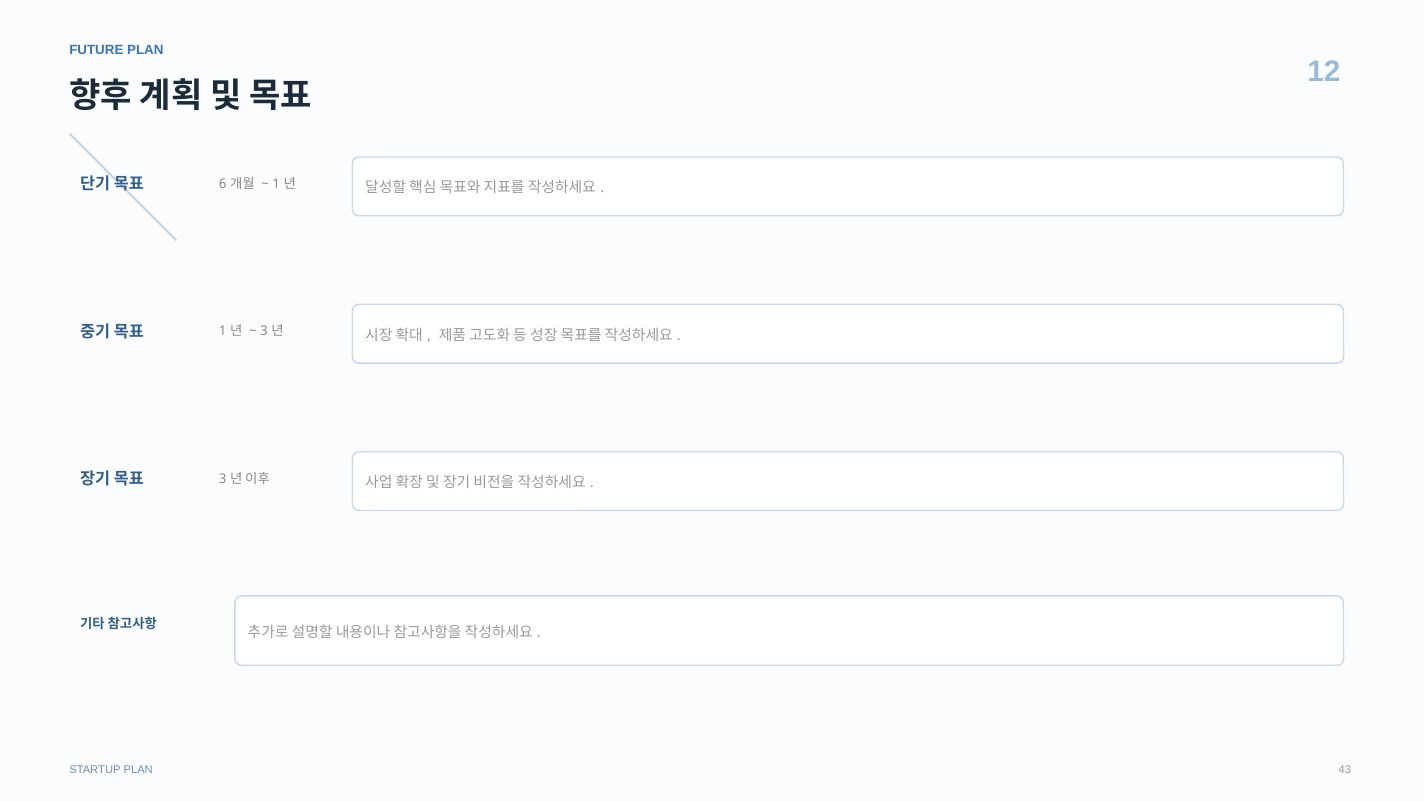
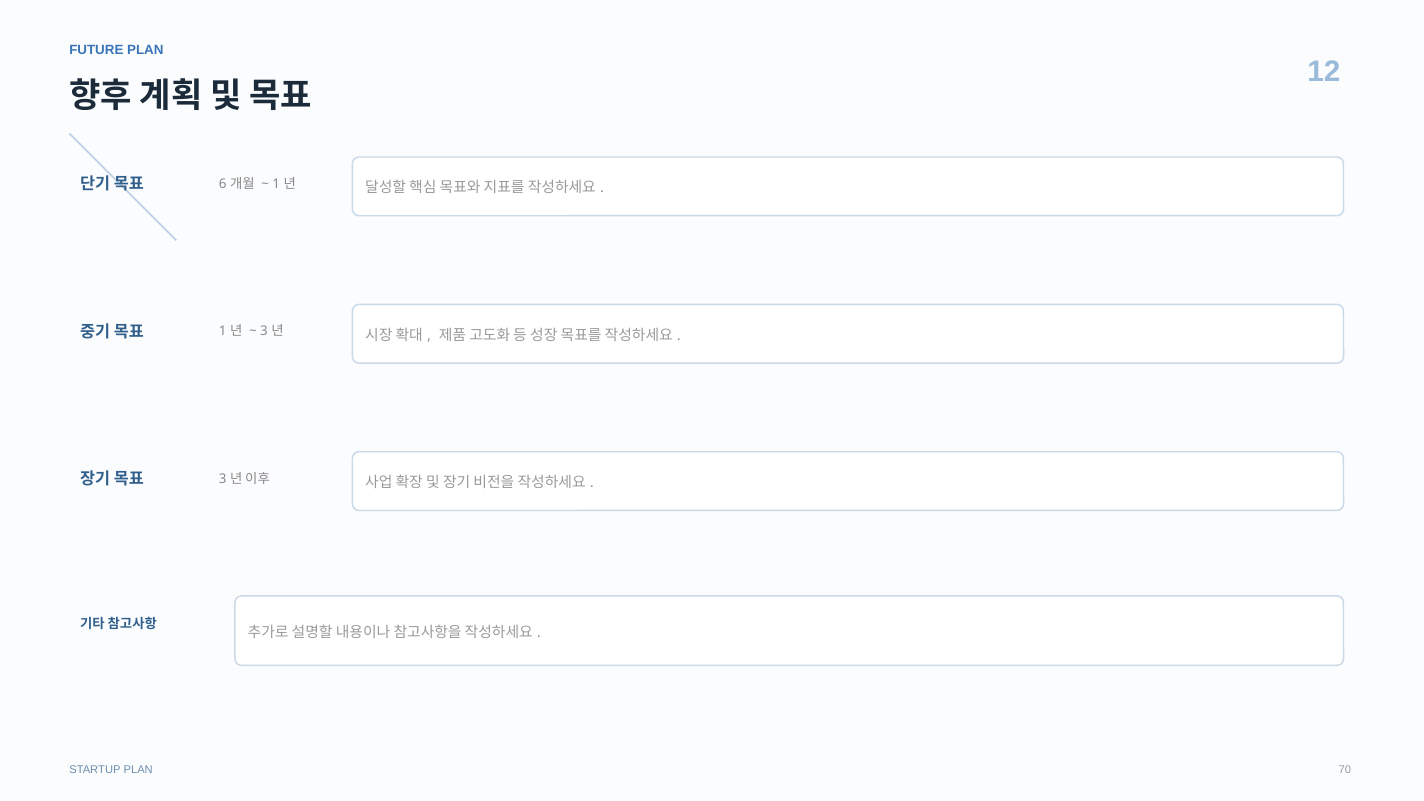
43: 43 -> 70 (1345, 770)
